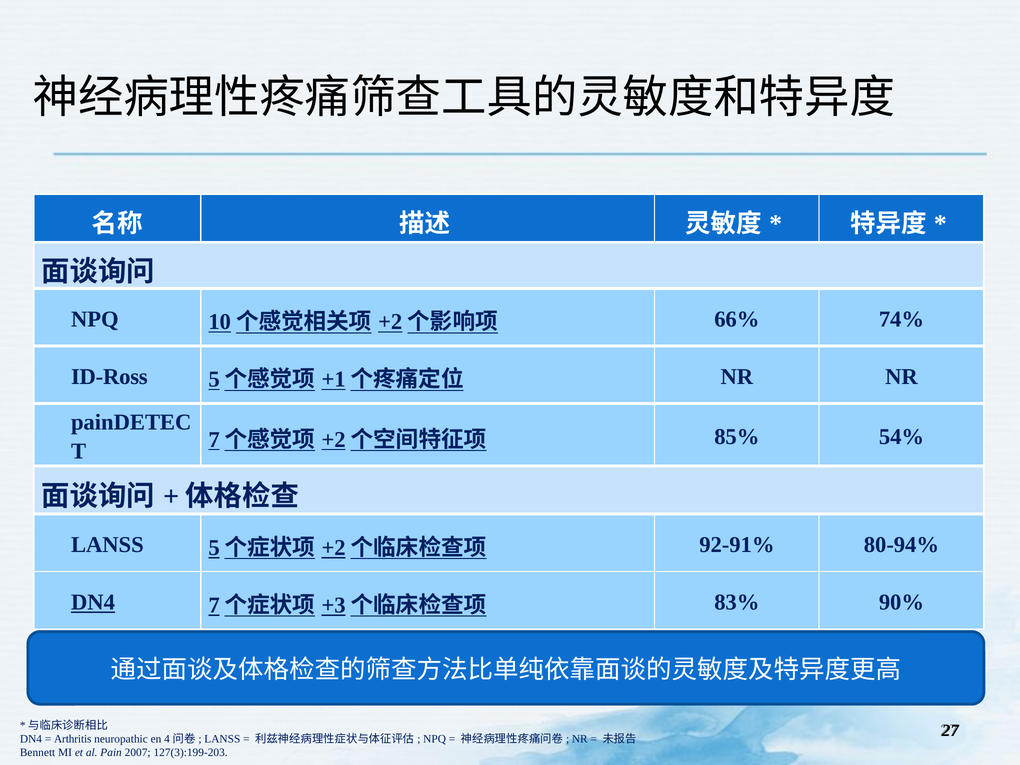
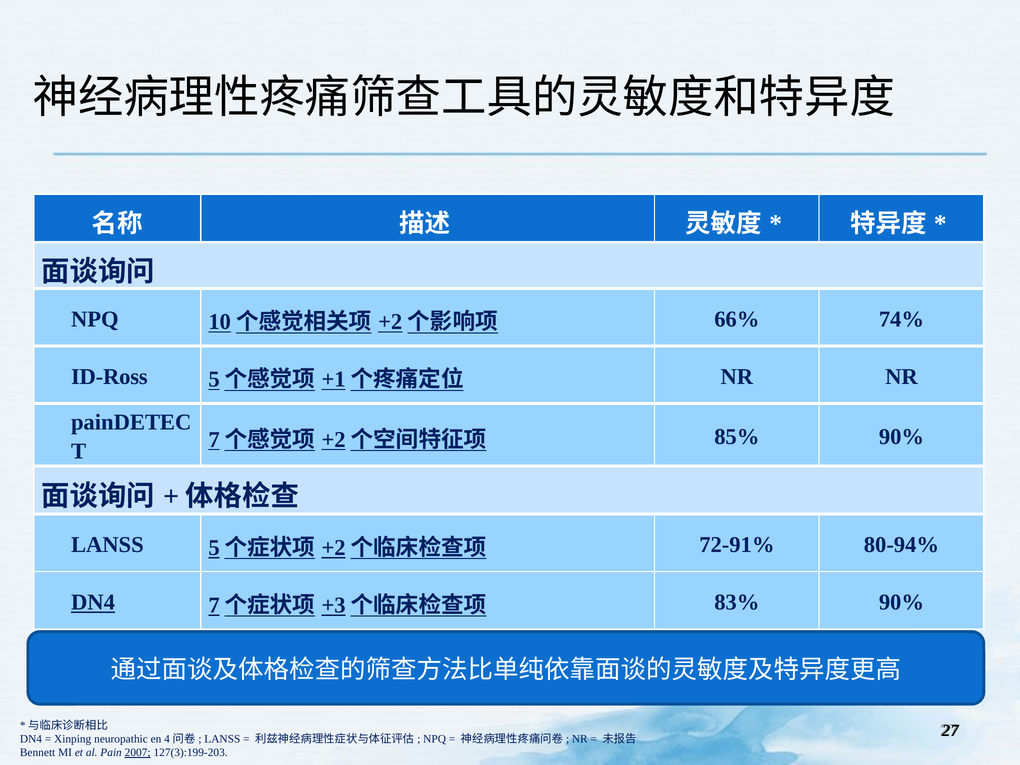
85% 54%: 54% -> 90% (902, 437)
92-91%: 92-91% -> 72-91% (737, 545)
Arthritis: Arthritis -> Xinping (73, 739)
2007 underline: none -> present (138, 753)
